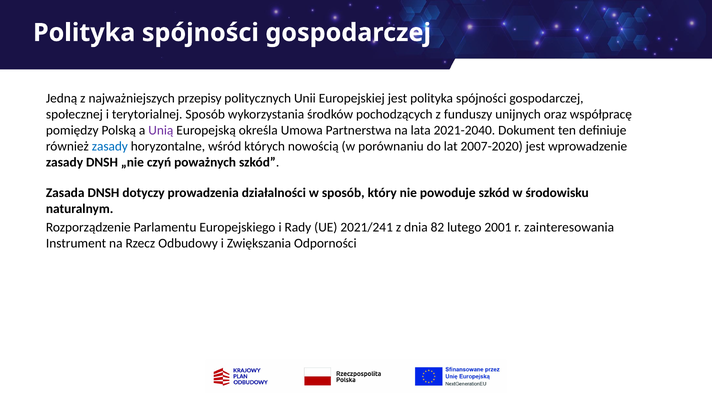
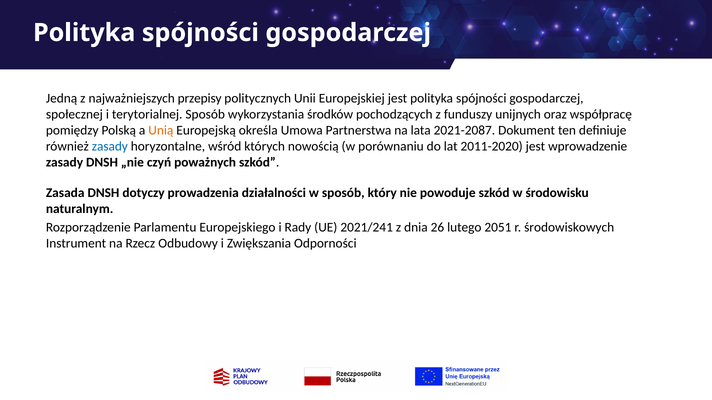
Unią colour: purple -> orange (161, 131)
2021-2040: 2021-2040 -> 2021-2087 (464, 131)
2007-2020: 2007-2020 -> 2011-2020 (492, 147)
82: 82 -> 26 (437, 228)
2001: 2001 -> 2051 (498, 228)
zainteresowania: zainteresowania -> środowiskowych (569, 228)
